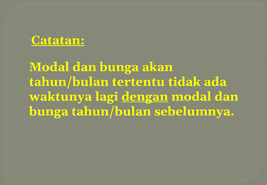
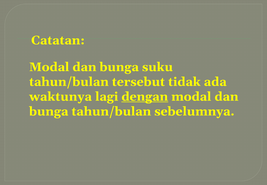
Catatan underline: present -> none (58, 40)
akan: akan -> suku (157, 67)
tertentu: tertentu -> tersebut (138, 82)
